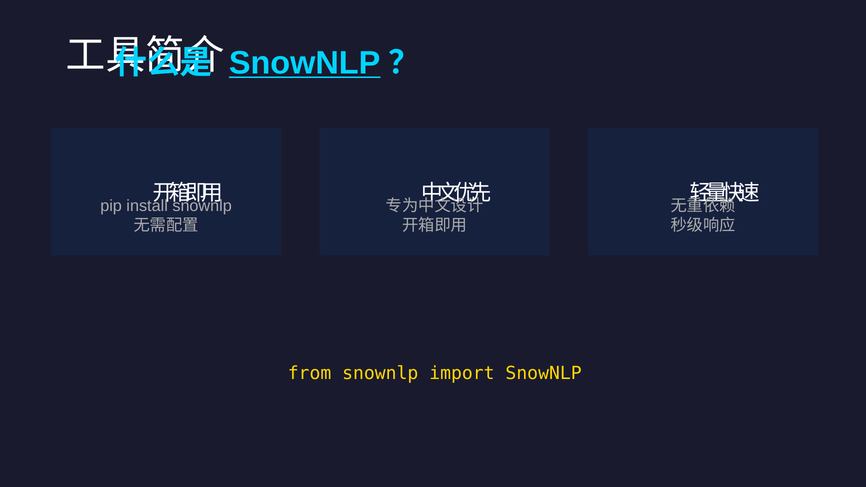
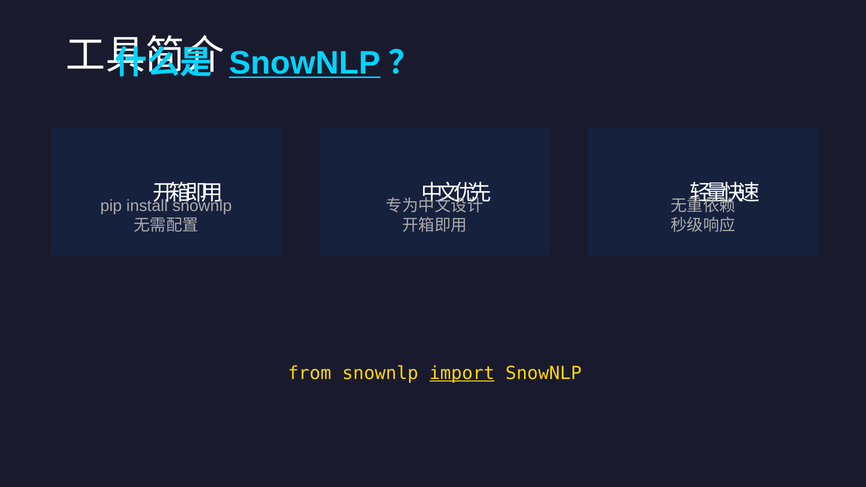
import underline: none -> present (462, 373)
